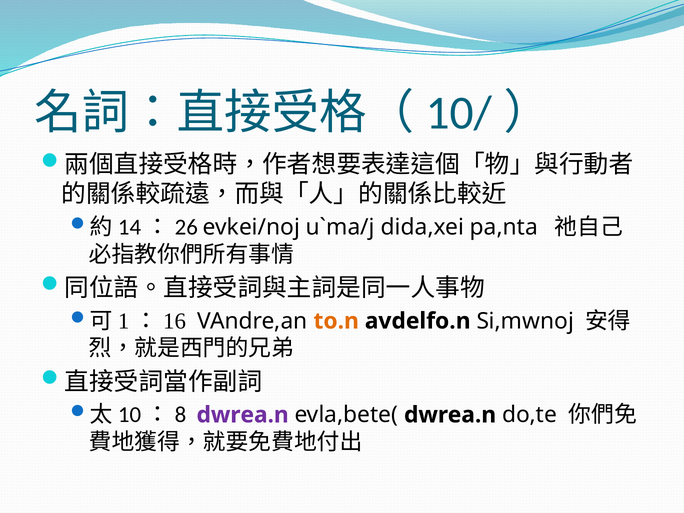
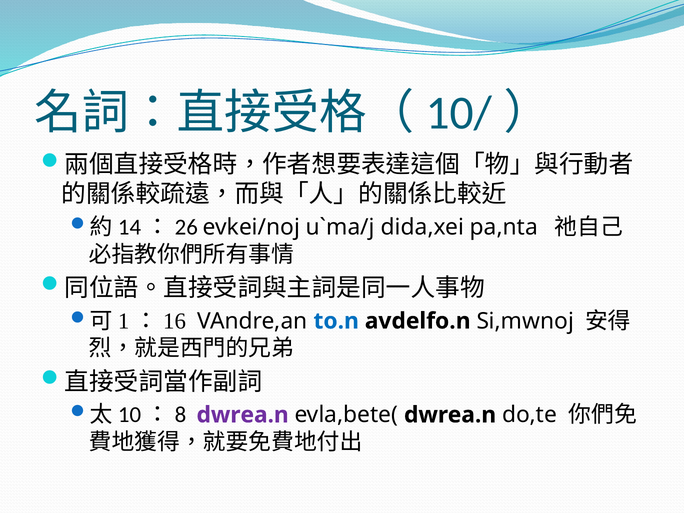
to.n colour: orange -> blue (336, 321)
